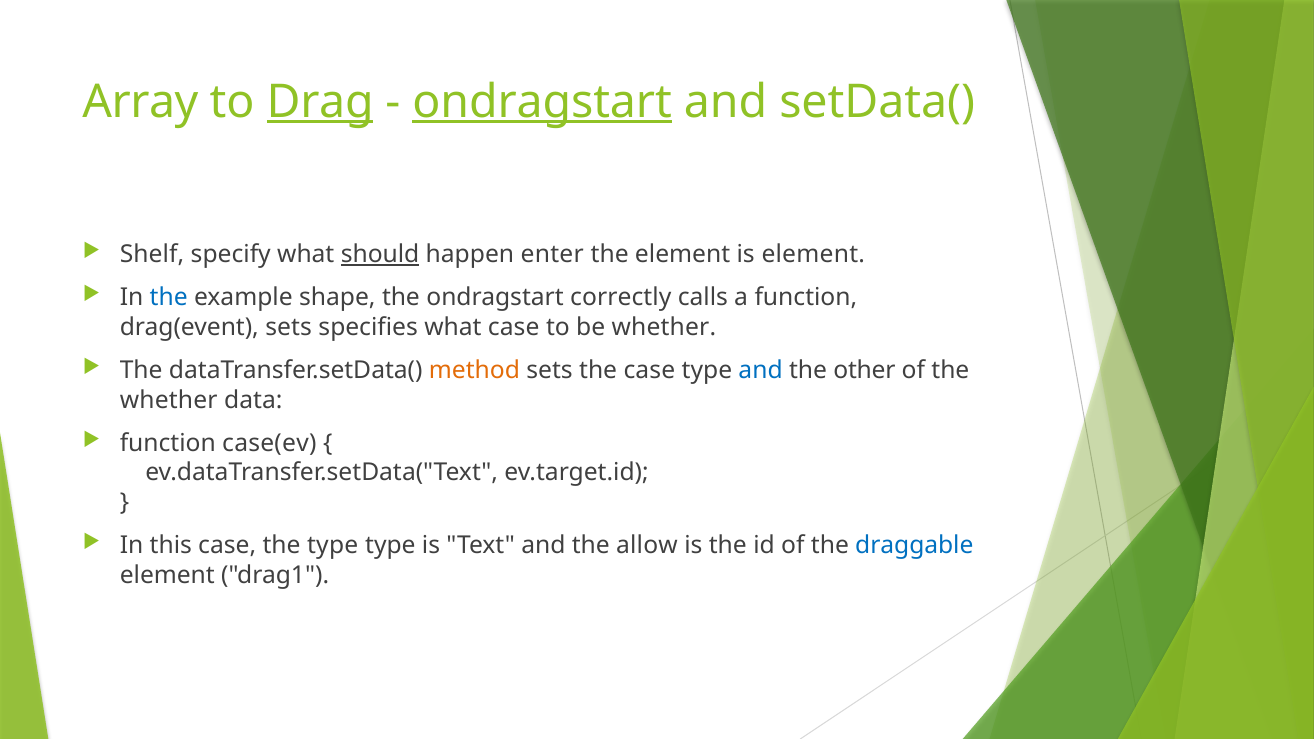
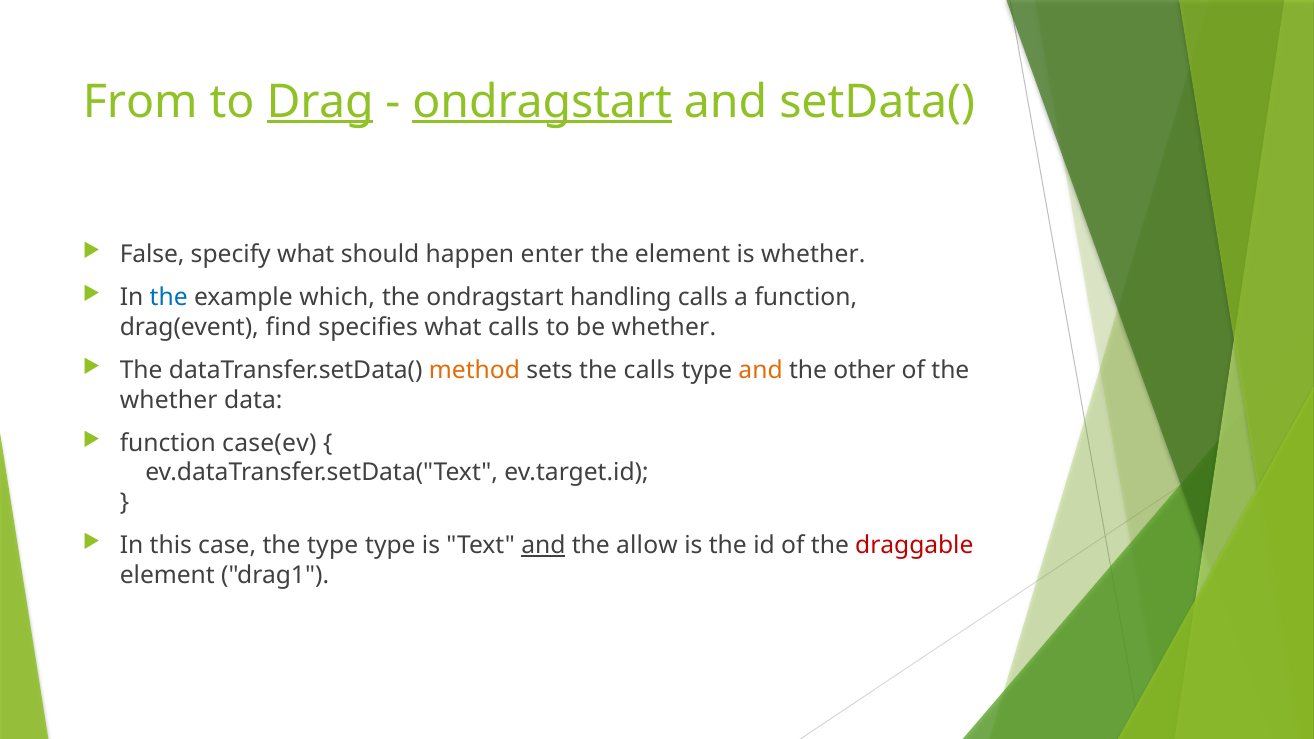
Array: Array -> From (140, 102)
Shelf: Shelf -> False (152, 254)
should underline: present -> none (380, 254)
is element: element -> whether (813, 254)
shape: shape -> which (337, 298)
correctly: correctly -> handling (621, 298)
drag(event sets: sets -> find (289, 327)
what case: case -> calls (514, 327)
the case: case -> calls (649, 370)
and colour: blue -> orange (761, 370)
and underline: none -> present (543, 546)
draggable colour: blue -> red (914, 546)
